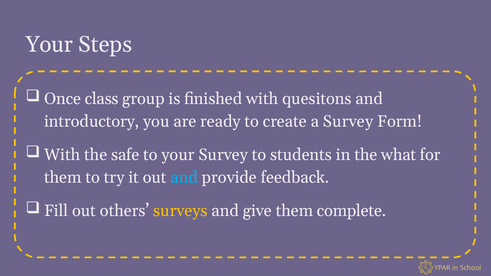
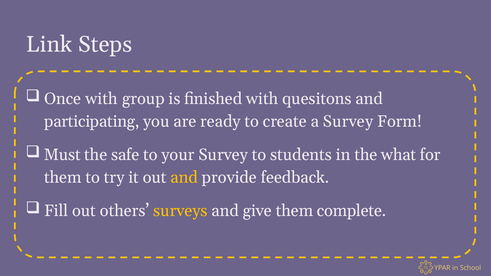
Your: Your -> Link (49, 45)
Once class: class -> with (102, 99)
introductory: introductory -> participating (92, 121)
With: With -> Must (62, 155)
and colour: light blue -> yellow (184, 177)
